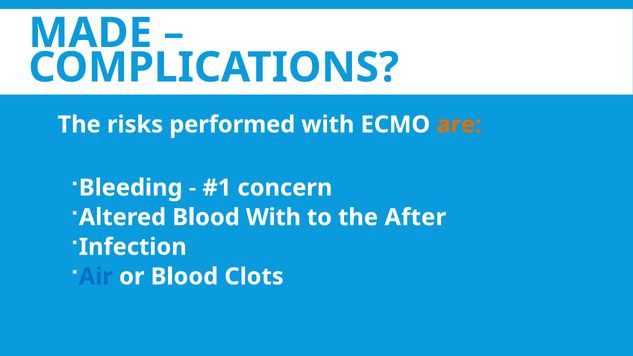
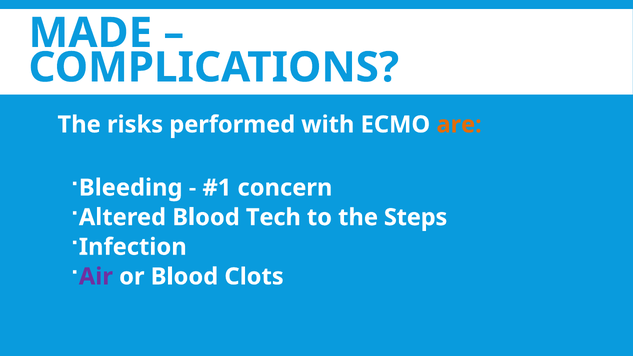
Blood With: With -> Tech (273, 217)
After: After -> Steps (416, 217)
Air colour: blue -> purple (96, 277)
